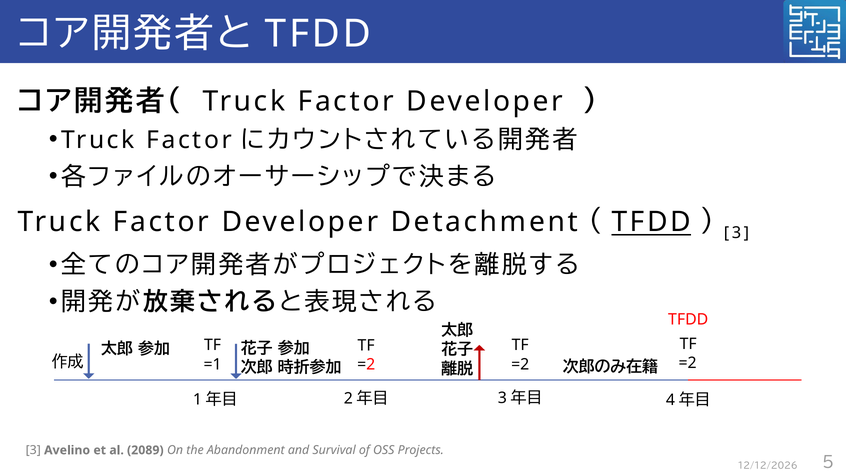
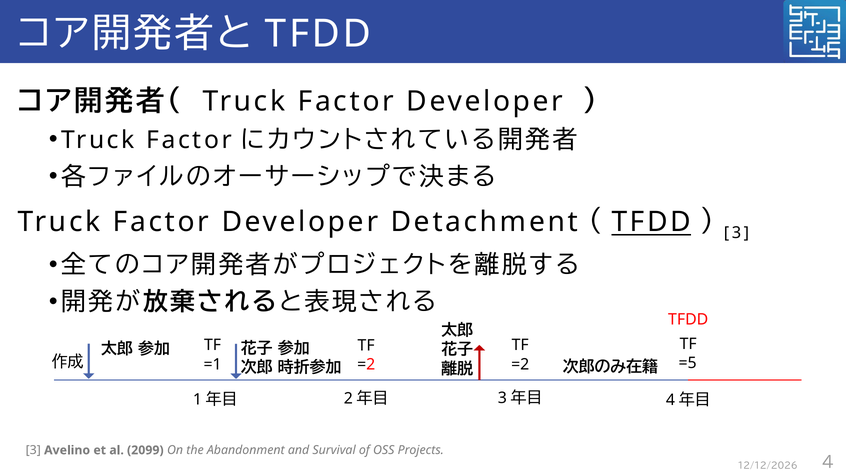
=2: =2 -> =5 (688, 363)
2089: 2089 -> 2099 (145, 450)
5: 5 -> 4 (828, 463)
